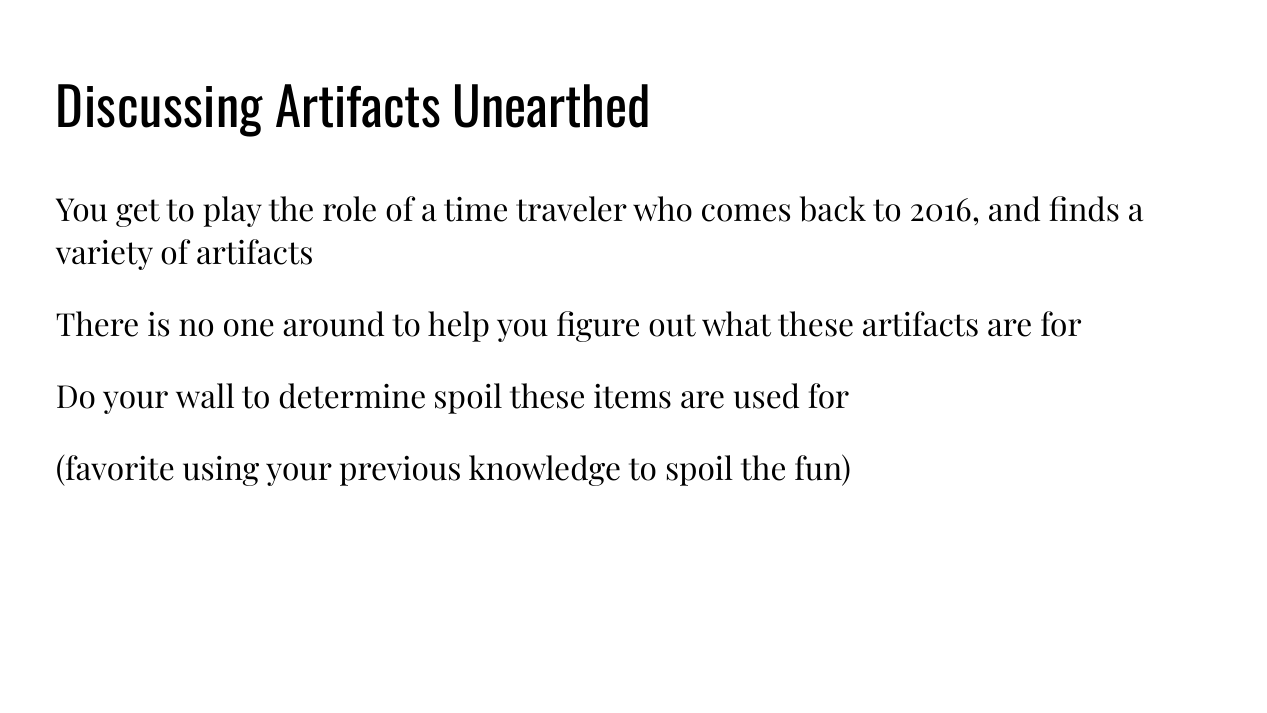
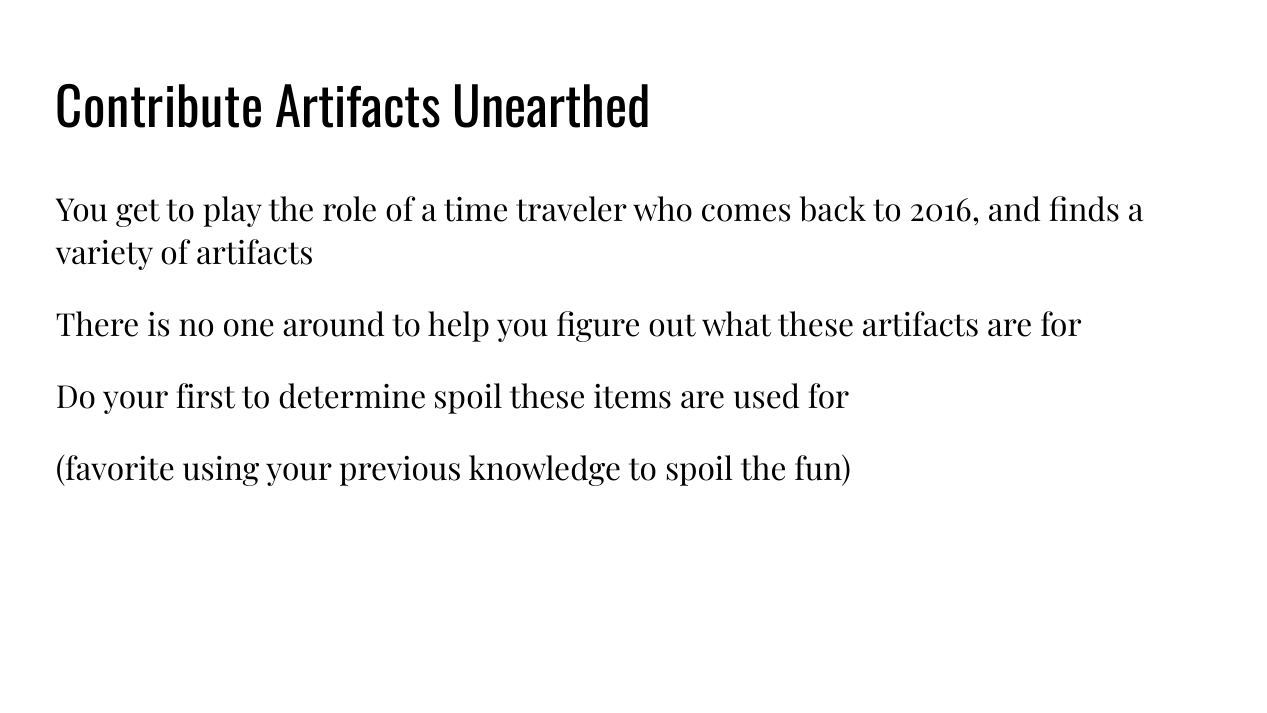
Discussing: Discussing -> Contribute (160, 110)
wall: wall -> first (205, 398)
